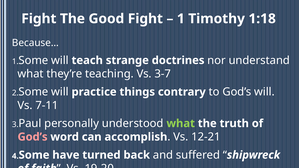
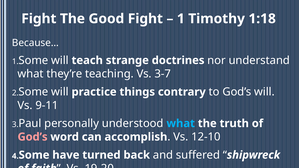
7-11: 7-11 -> 9-11 (47, 105)
what colour: light green -> light blue (181, 124)
12-21: 12-21 -> 12-10 (206, 137)
